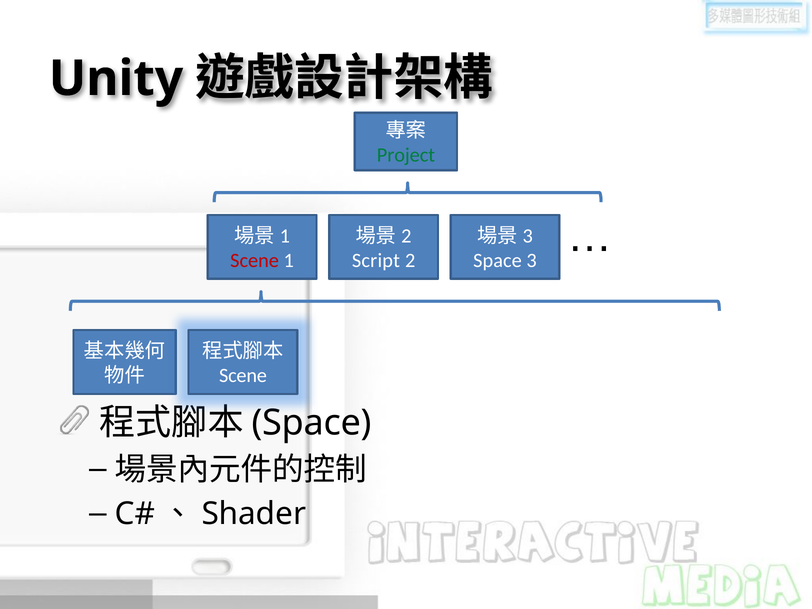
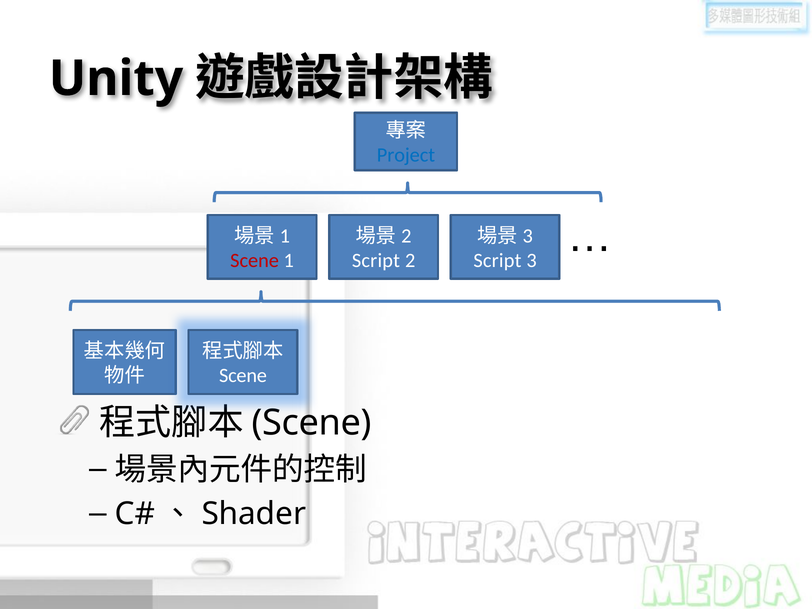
Project colour: green -> blue (406, 155)
Space: Space -> Script (497, 261)
Space: Space -> Scene (312, 423)
